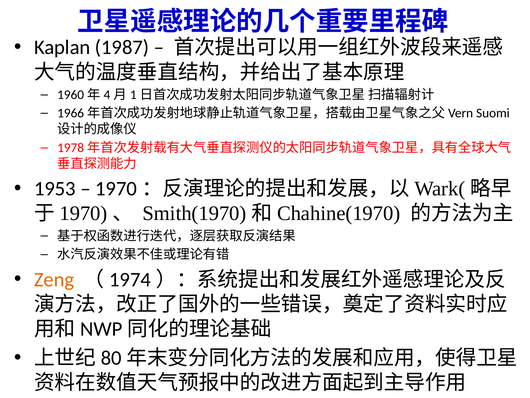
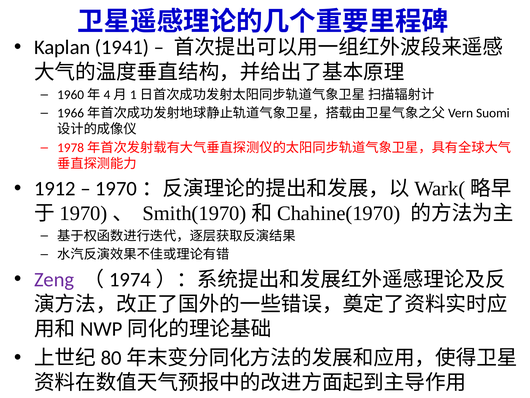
1987: 1987 -> 1941 (122, 47)
1953: 1953 -> 1912 (55, 188)
Zeng colour: orange -> purple (54, 279)
